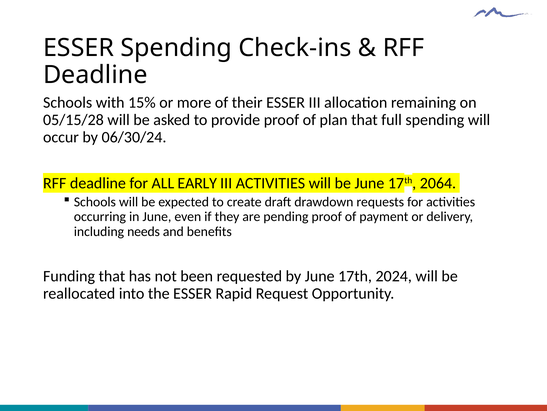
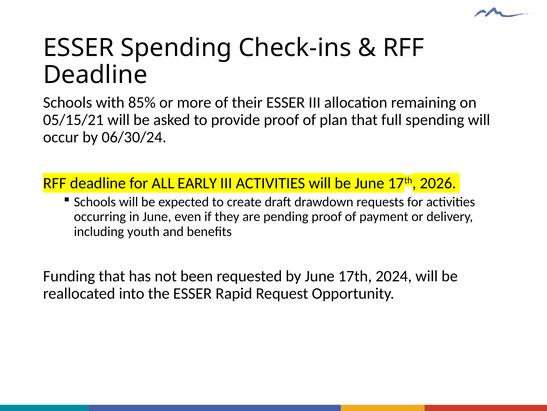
15%: 15% -> 85% (142, 102)
05/15/28: 05/15/28 -> 05/15/21 (73, 120)
2064: 2064 -> 2026 (438, 183)
needs: needs -> youth (143, 231)
